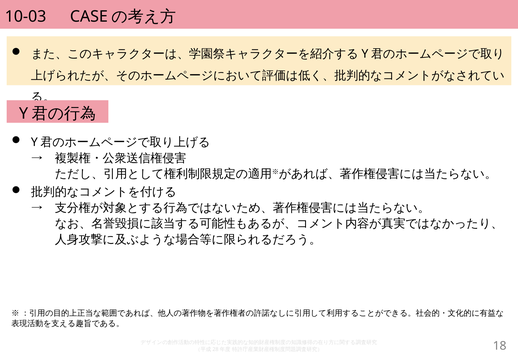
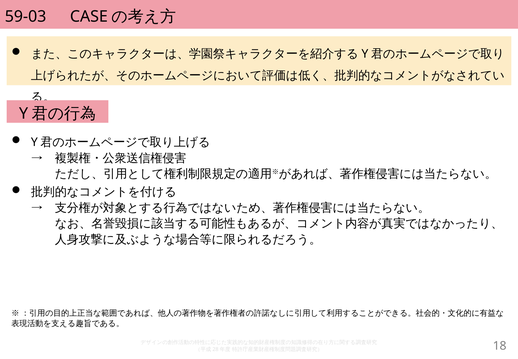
10-03: 10-03 -> 59-03 (26, 16)
